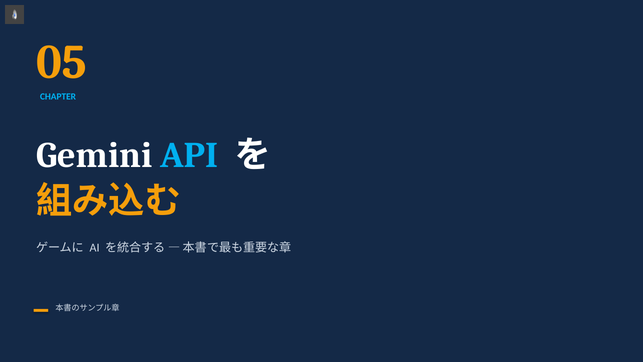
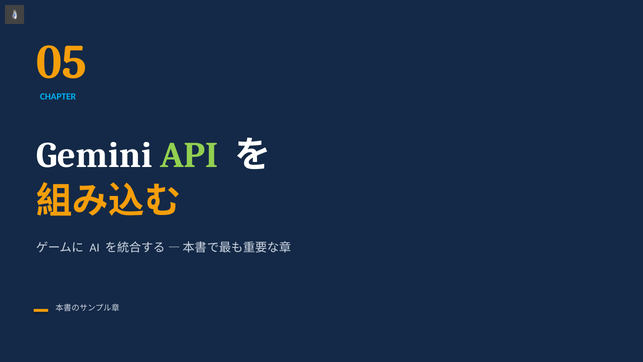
API colour: light blue -> light green (189, 155)
